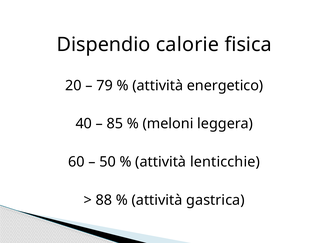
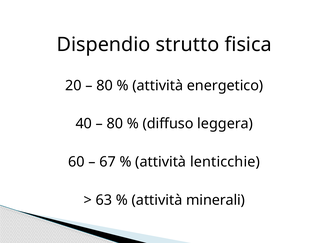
calorie: calorie -> strutto (187, 45)
79: 79 -> 80 (105, 86)
85: 85 -> 80 (115, 124)
meloni: meloni -> diffuso (168, 124)
50: 50 -> 67 (108, 162)
88: 88 -> 63 (104, 200)
gastrica: gastrica -> minerali (216, 200)
